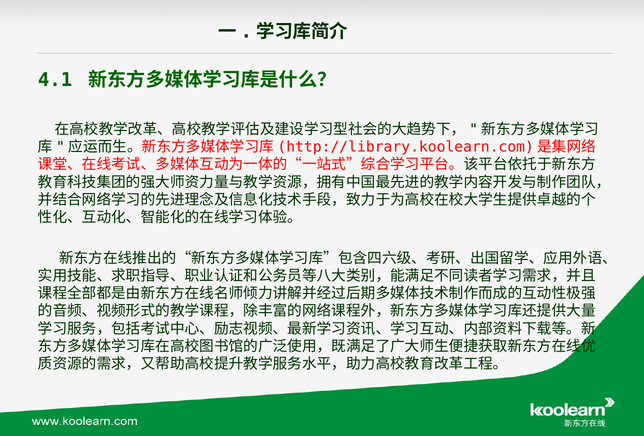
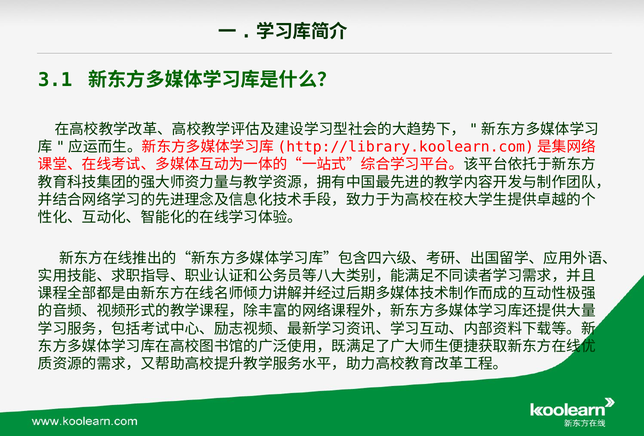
4.1: 4.1 -> 3.1 (55, 80)
